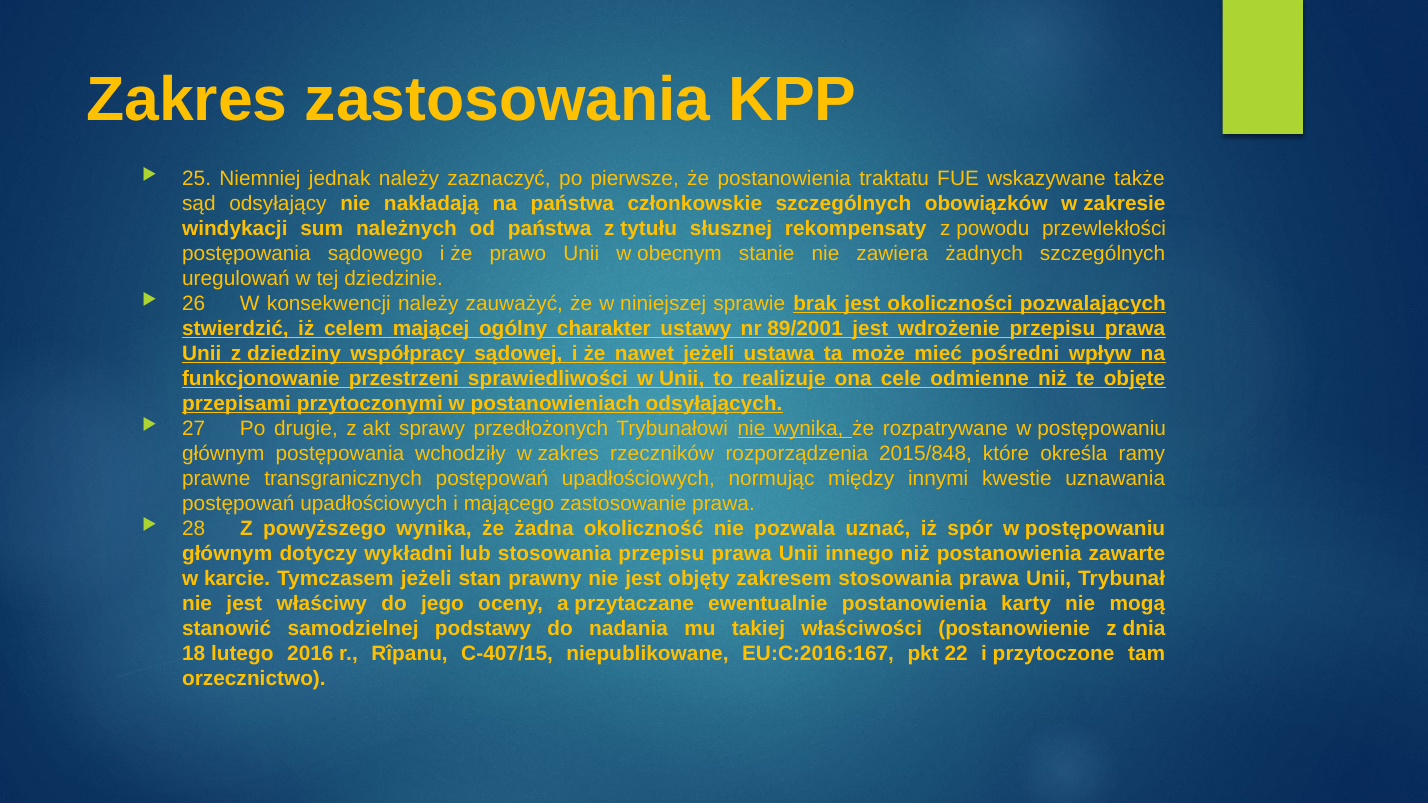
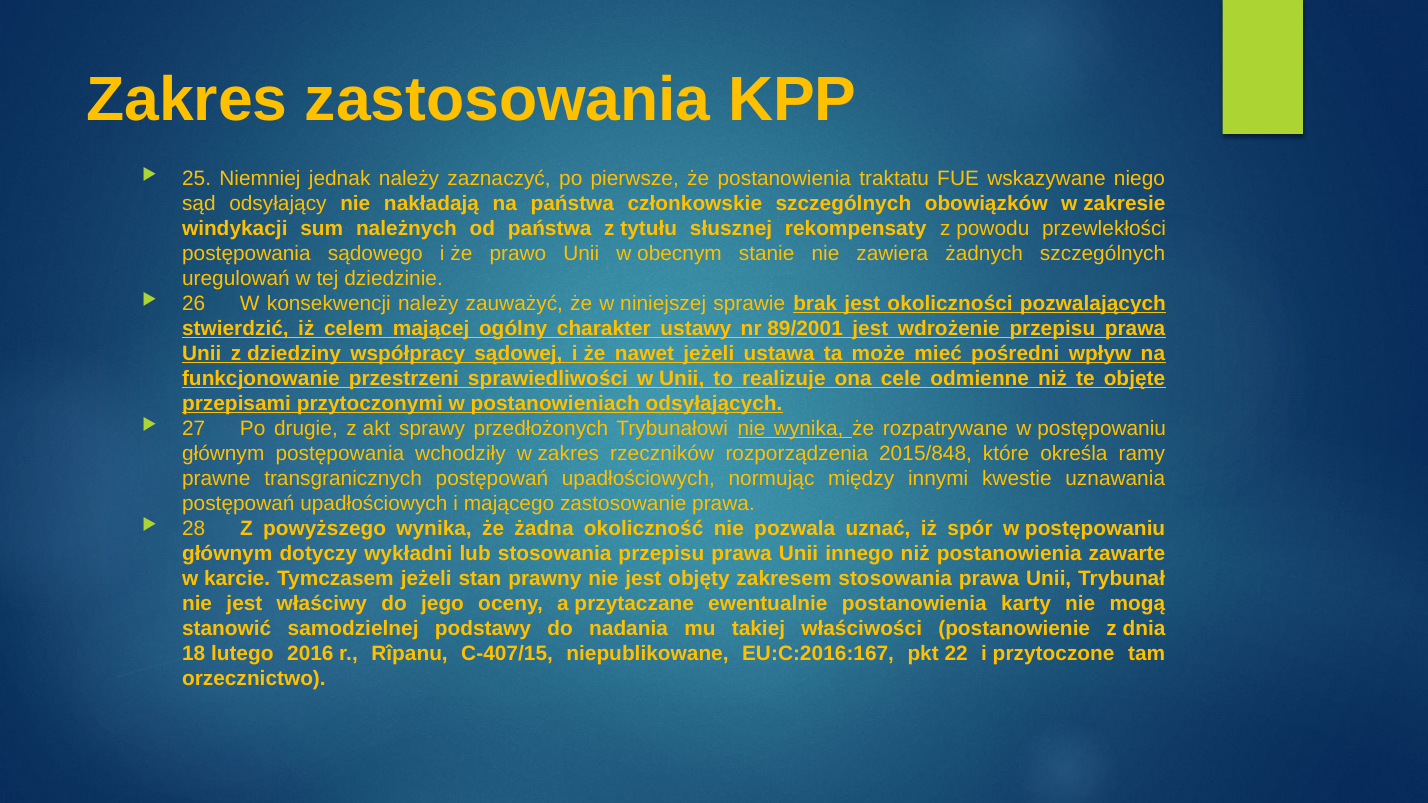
także: także -> niego (1139, 178)
